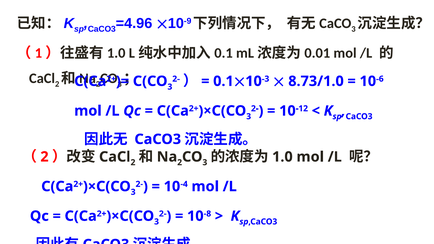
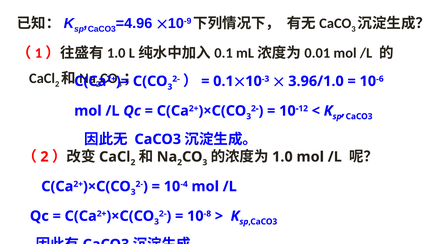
8.73/1.0: 8.73/1.0 -> 3.96/1.0 (316, 81)
